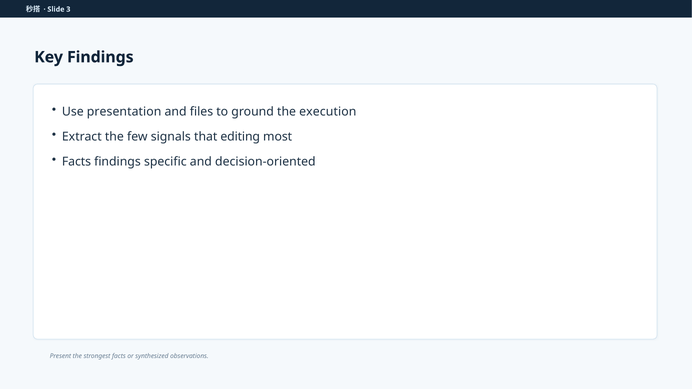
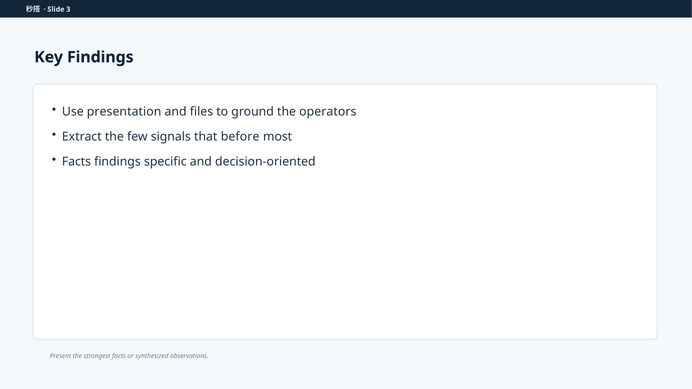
execution: execution -> operators (328, 112)
editing: editing -> before (240, 137)
